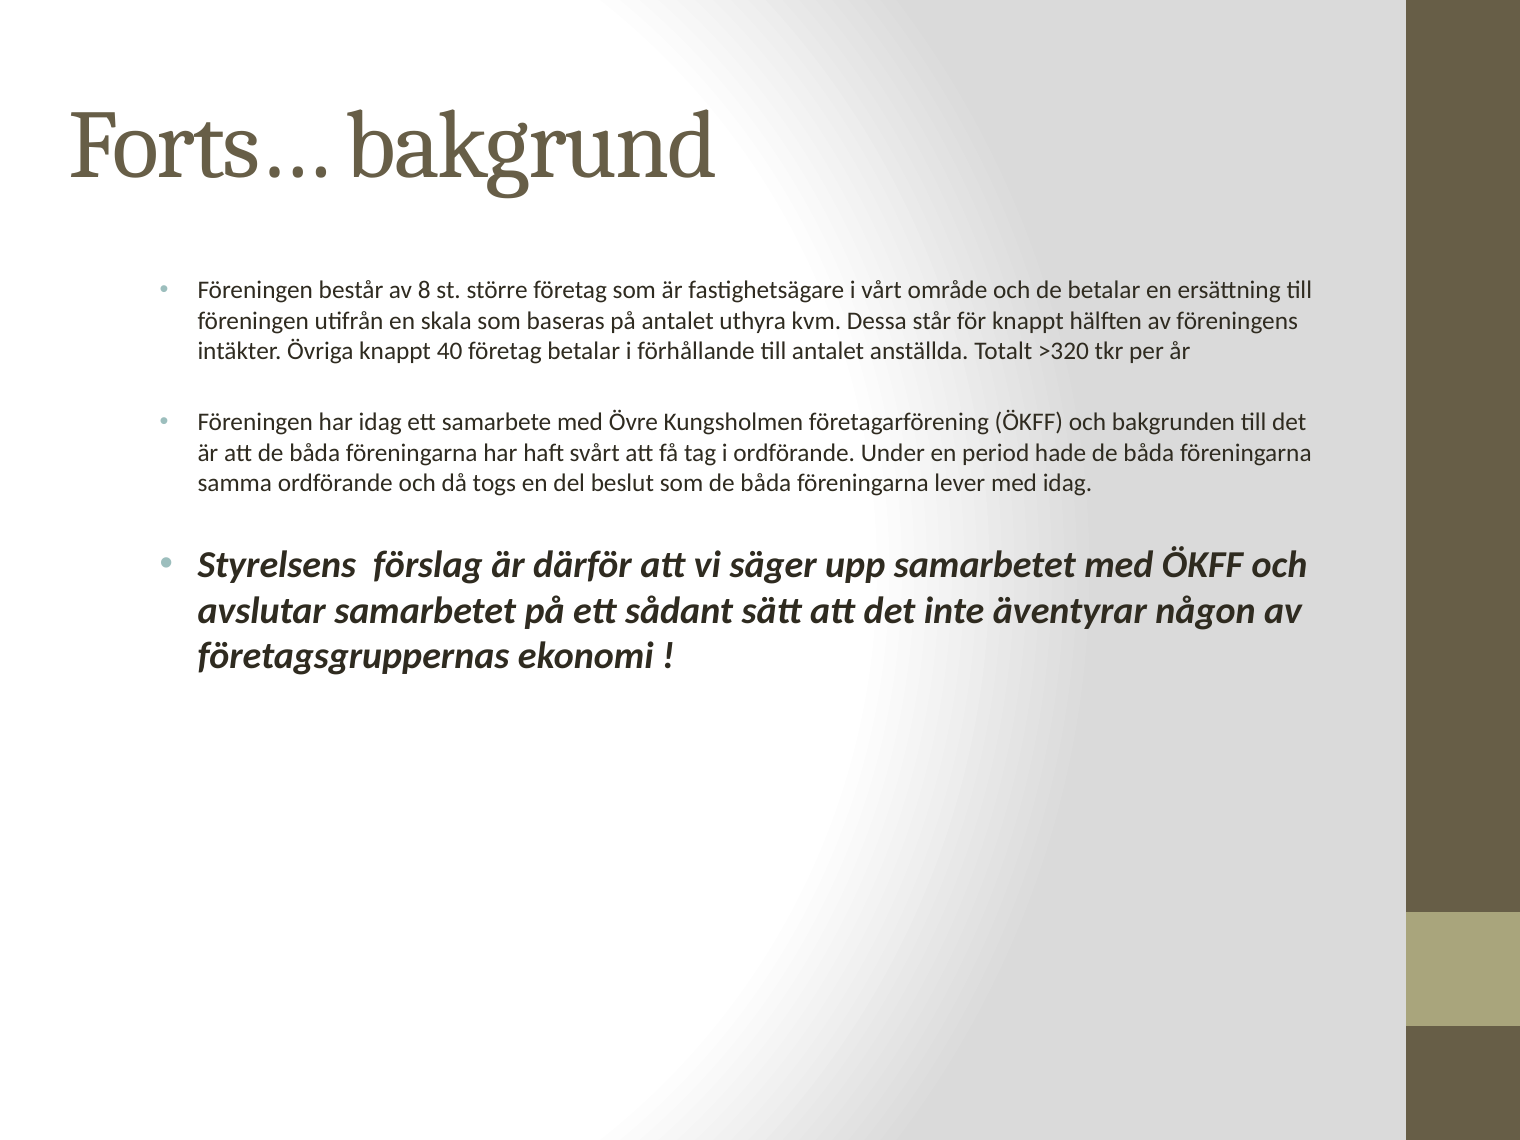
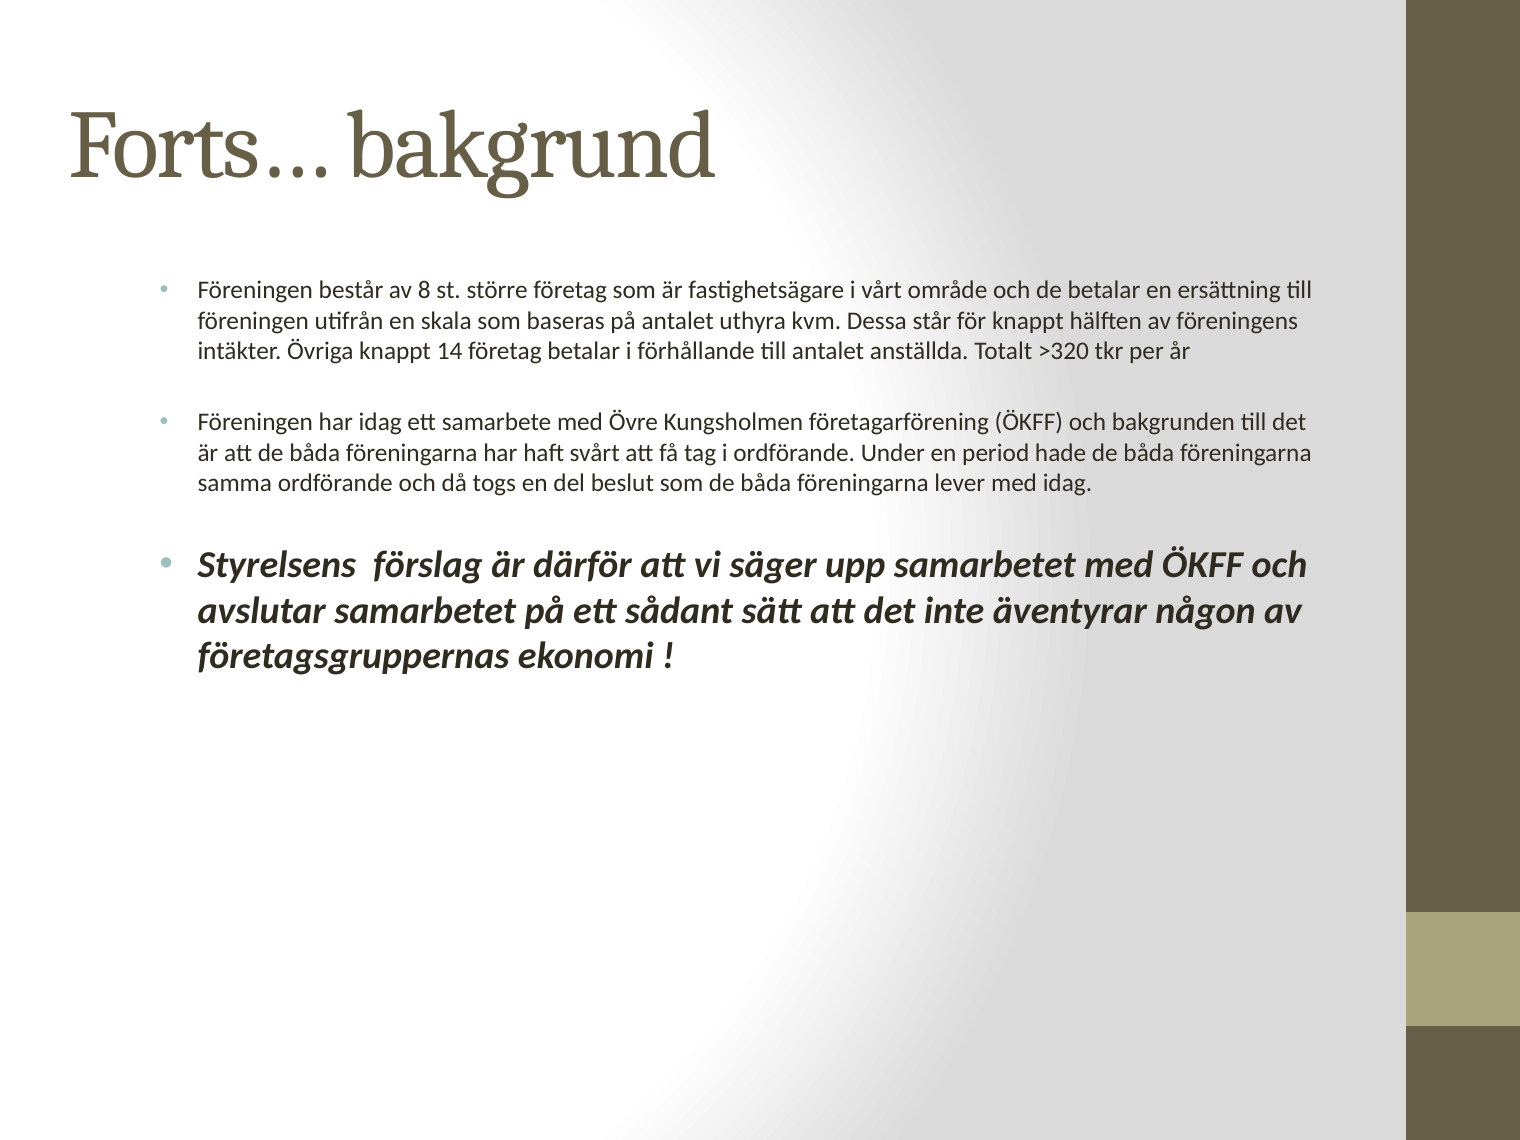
40: 40 -> 14 (450, 351)
